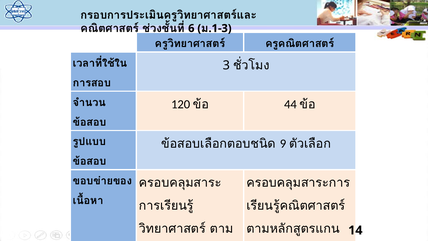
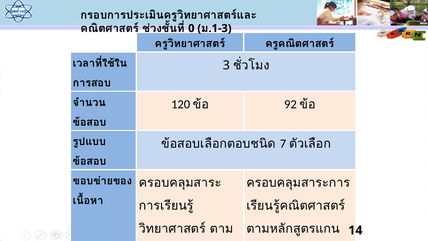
6: 6 -> 0 (191, 28)
44: 44 -> 92 (290, 104)
9: 9 -> 7 (283, 144)
